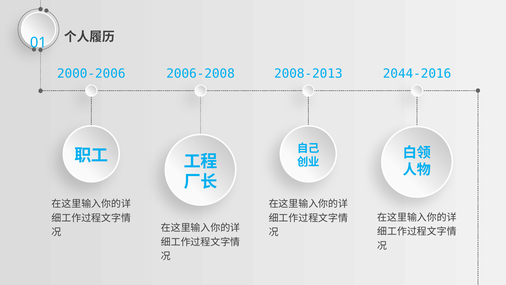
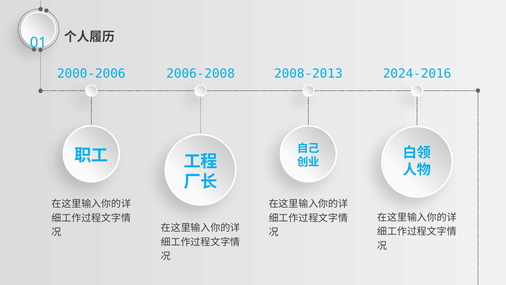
2044-2016: 2044-2016 -> 2024-2016 (417, 74)
